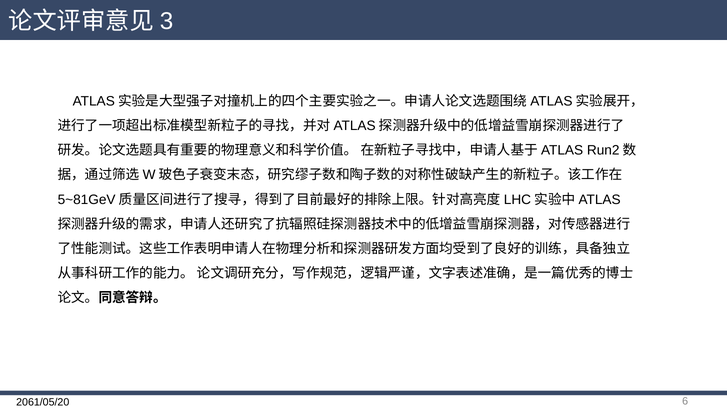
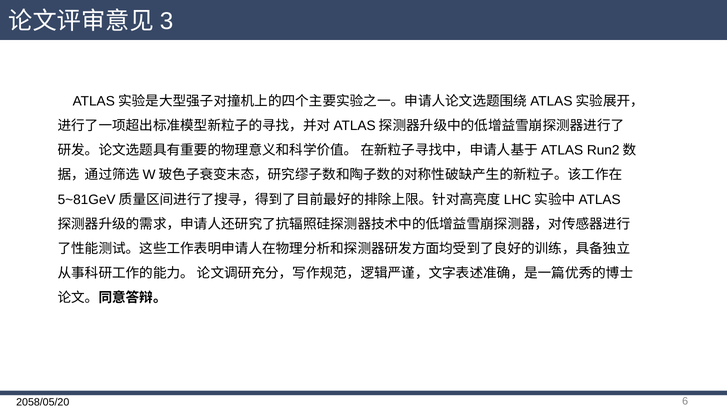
2061/05/20: 2061/05/20 -> 2058/05/20 (43, 402)
